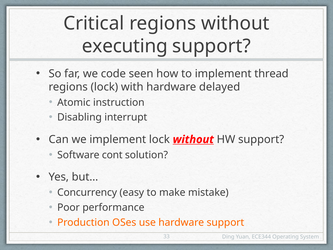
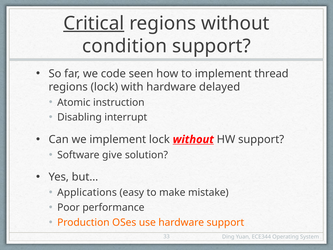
Critical underline: none -> present (94, 23)
executing: executing -> condition (125, 46)
cont: cont -> give (112, 155)
Concurrency: Concurrency -> Applications (87, 192)
